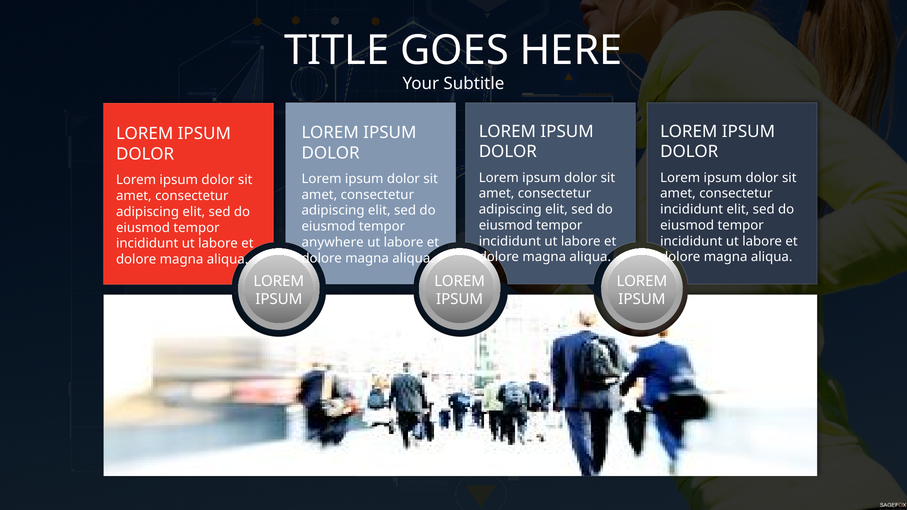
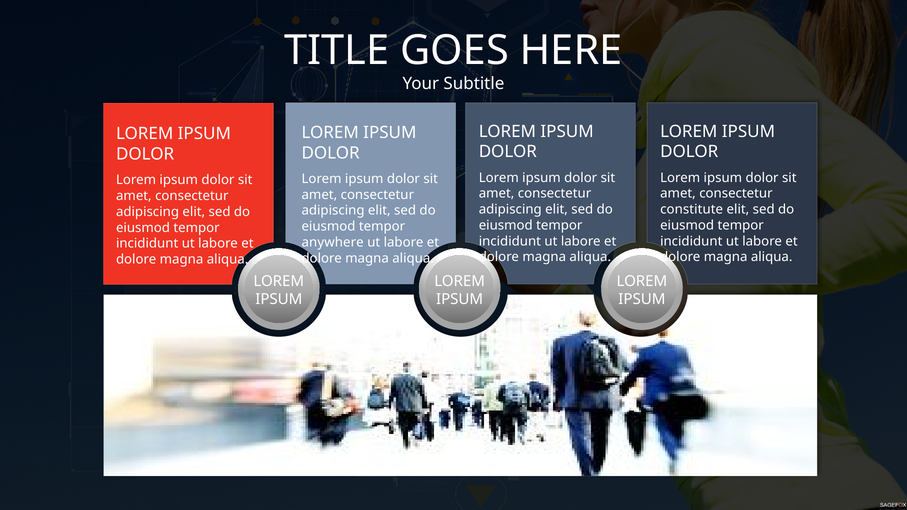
incididunt: incididunt -> constitute (692, 210)
